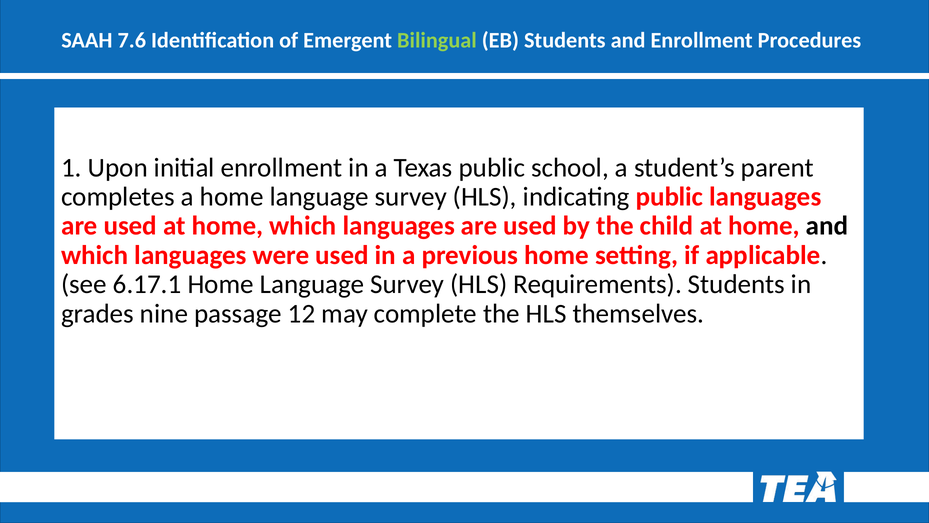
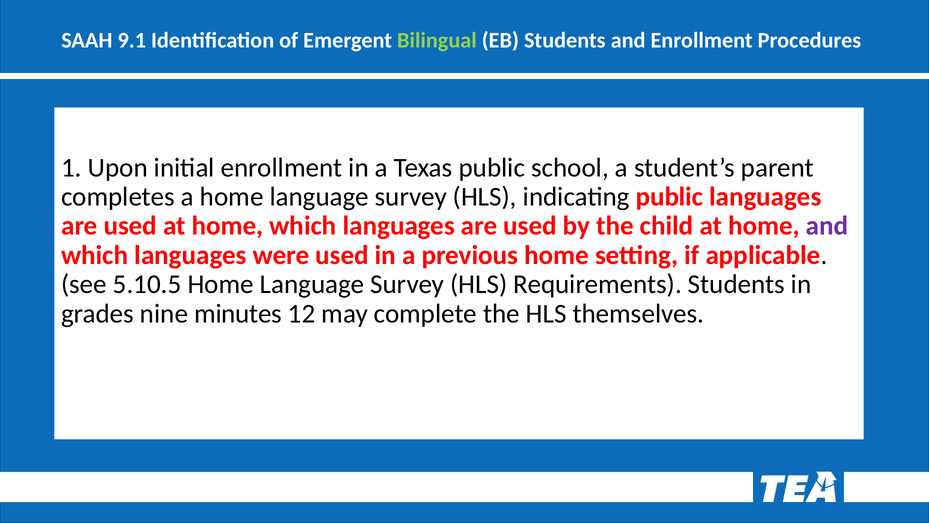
7.6: 7.6 -> 9.1 (132, 40)
and colour: black -> purple (827, 226)
6.17.1: 6.17.1 -> 5.10.5 (147, 284)
passage: passage -> minutes (238, 313)
